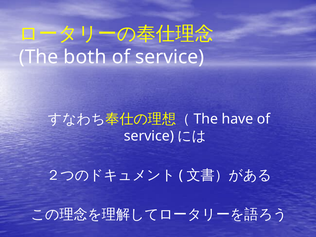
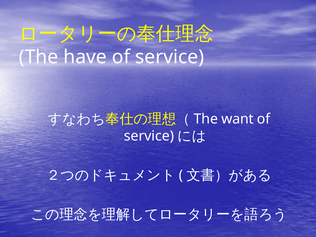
both: both -> have (85, 57)
have: have -> want (238, 119)
